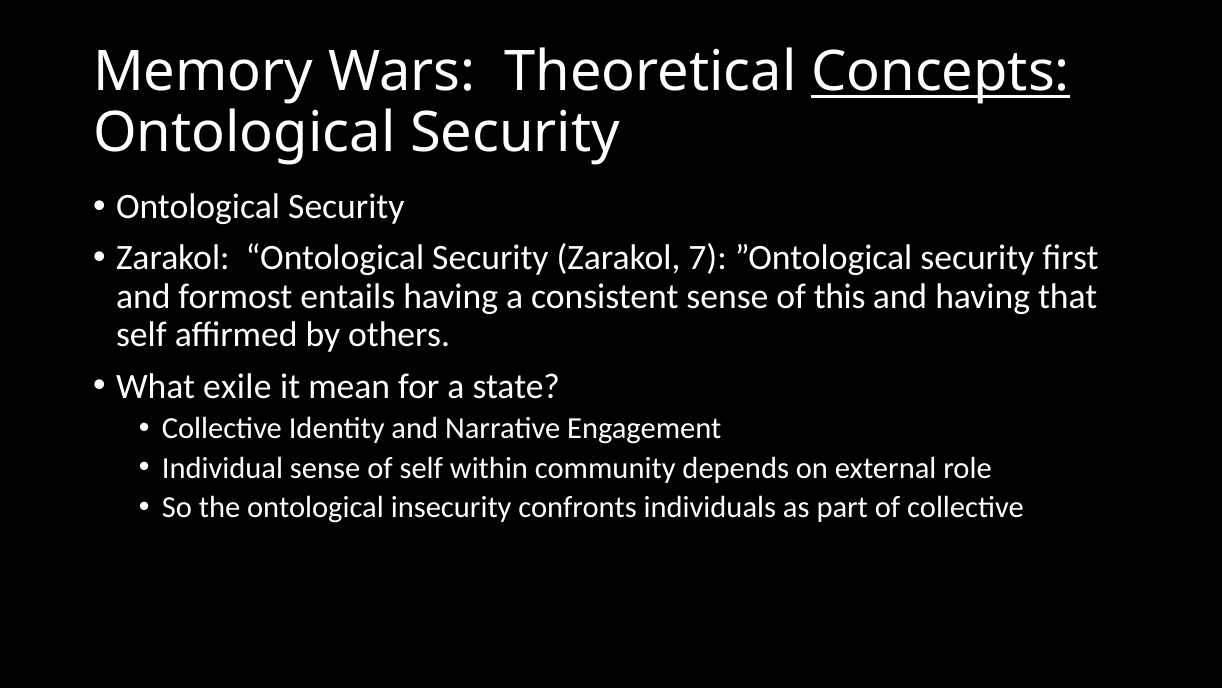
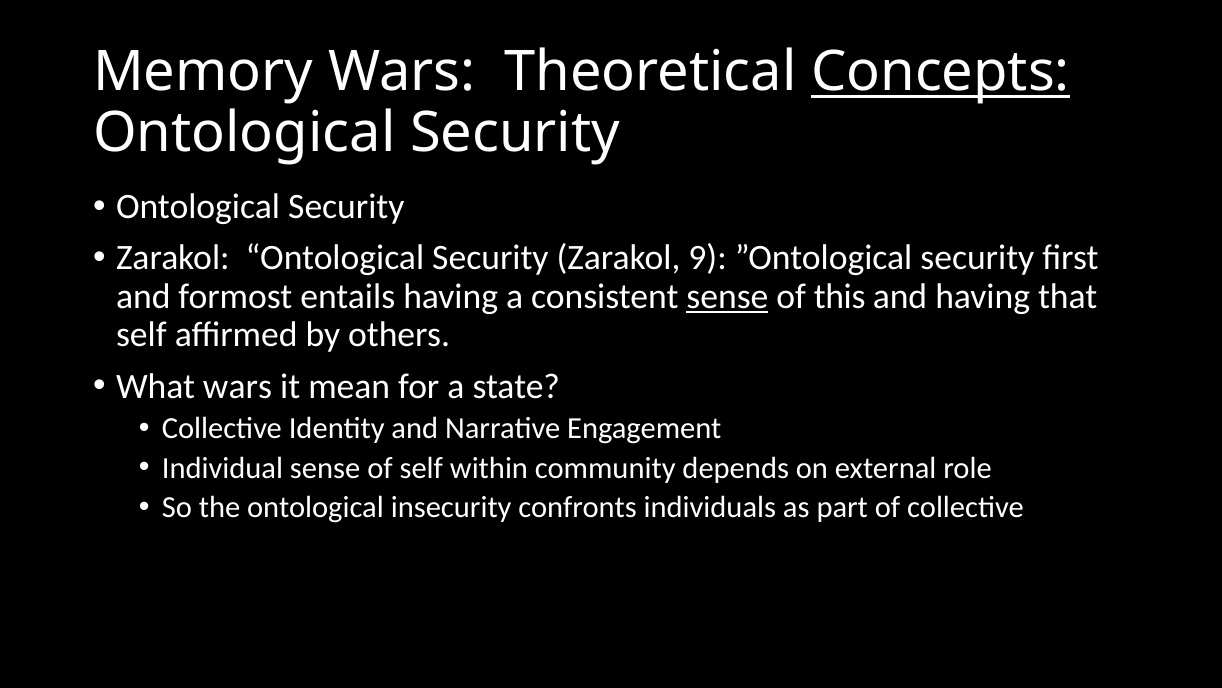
7: 7 -> 9 (708, 258)
sense underline: none -> present (727, 296)
What exile: exile -> wars (238, 386)
